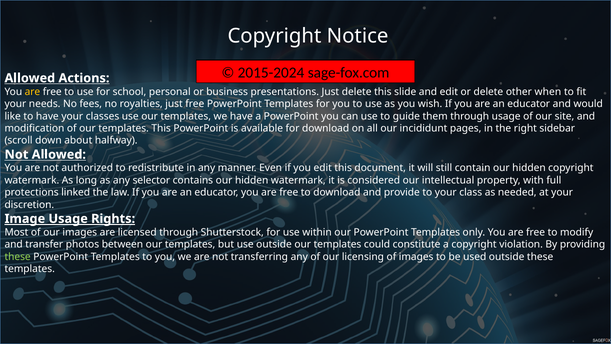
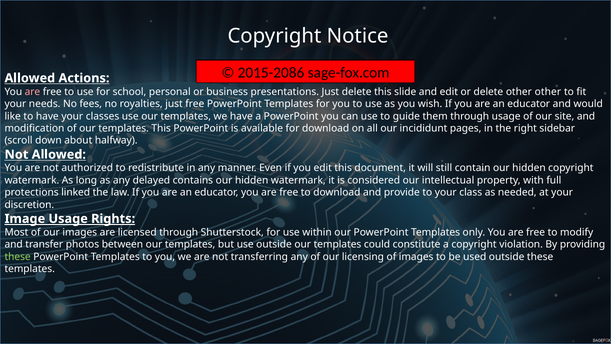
2015-2024: 2015-2024 -> 2015-2086 (271, 72)
are colour: yellow -> pink (32, 92)
other when: when -> other (548, 92)
selector: selector -> delayed (151, 180)
